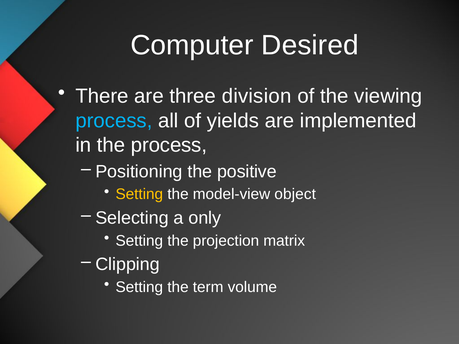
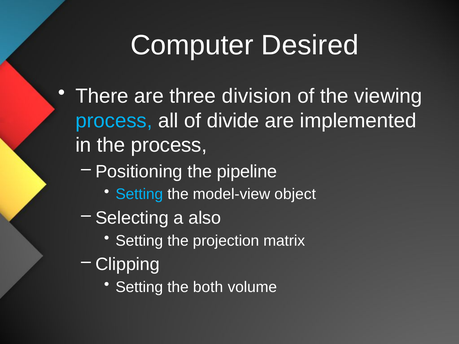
yields: yields -> divide (233, 121)
positive: positive -> pipeline (247, 172)
Setting colour: yellow -> light blue (139, 194)
only: only -> also (205, 218)
term: term -> both (208, 287)
